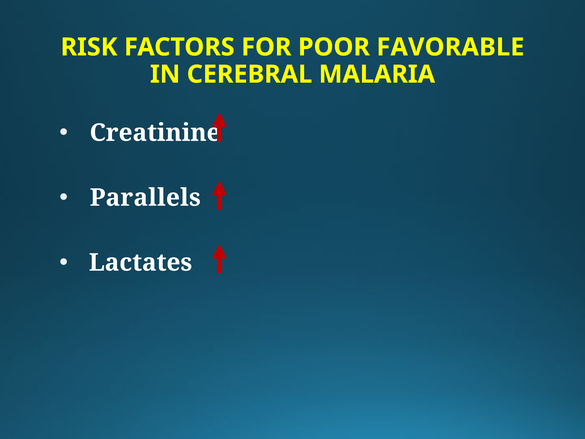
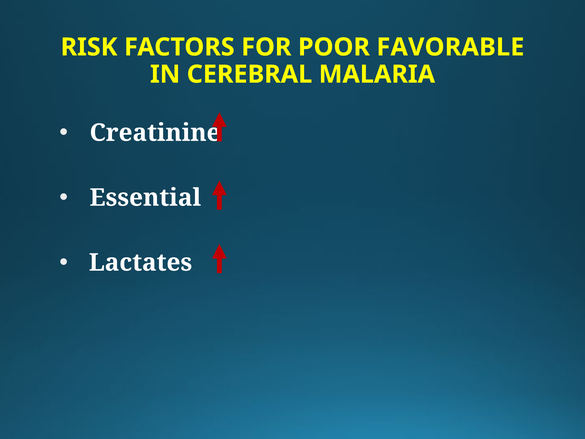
Parallels: Parallels -> Essential (145, 198)
